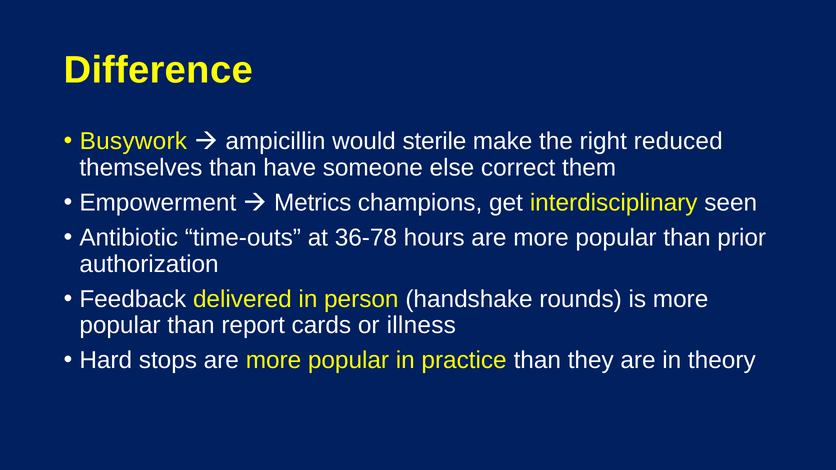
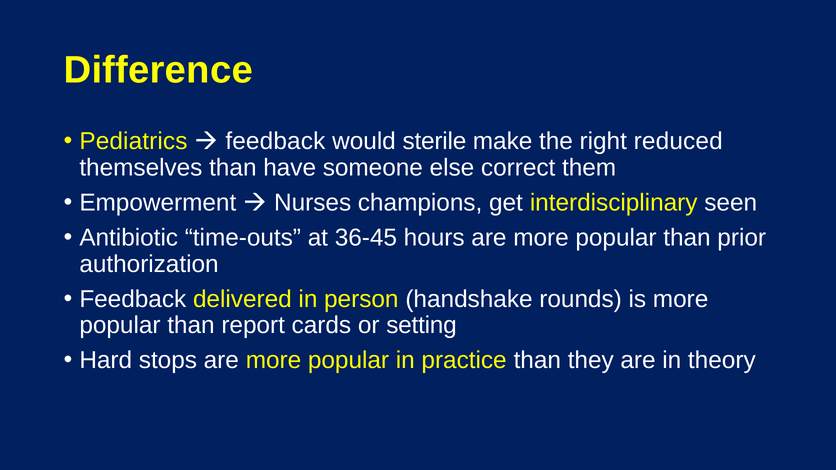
Busywork: Busywork -> Pediatrics (133, 141)
ampicillin: ampicillin -> feedback (275, 141)
Metrics: Metrics -> Nurses (313, 203)
36-78: 36-78 -> 36-45 (366, 238)
illness: illness -> setting (422, 326)
